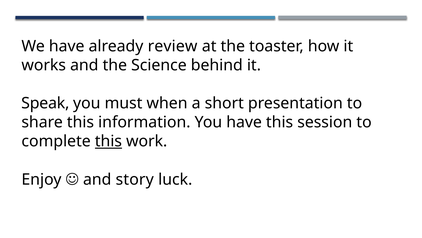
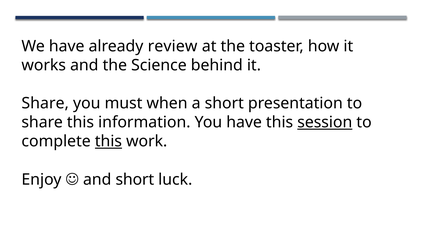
Speak: Speak -> Share (45, 103)
session underline: none -> present (325, 122)
and story: story -> short (135, 179)
